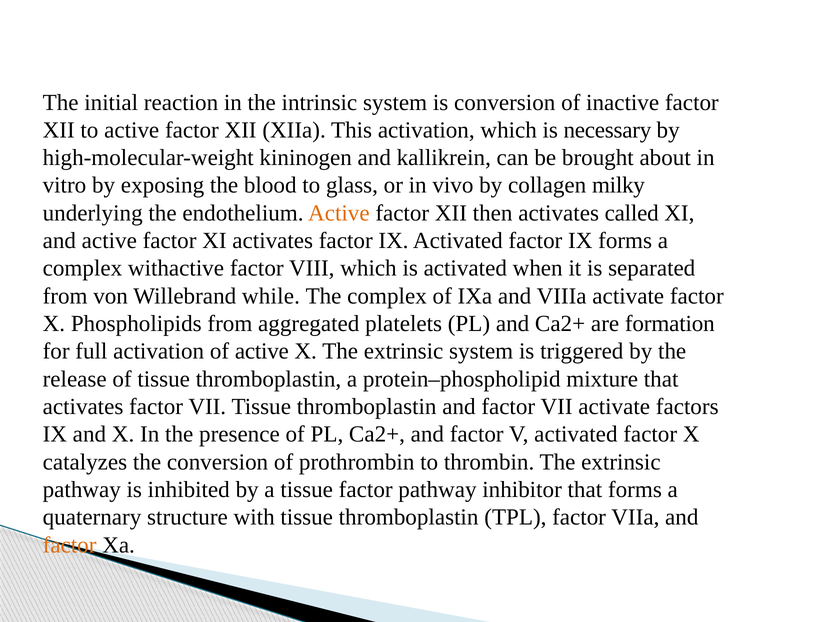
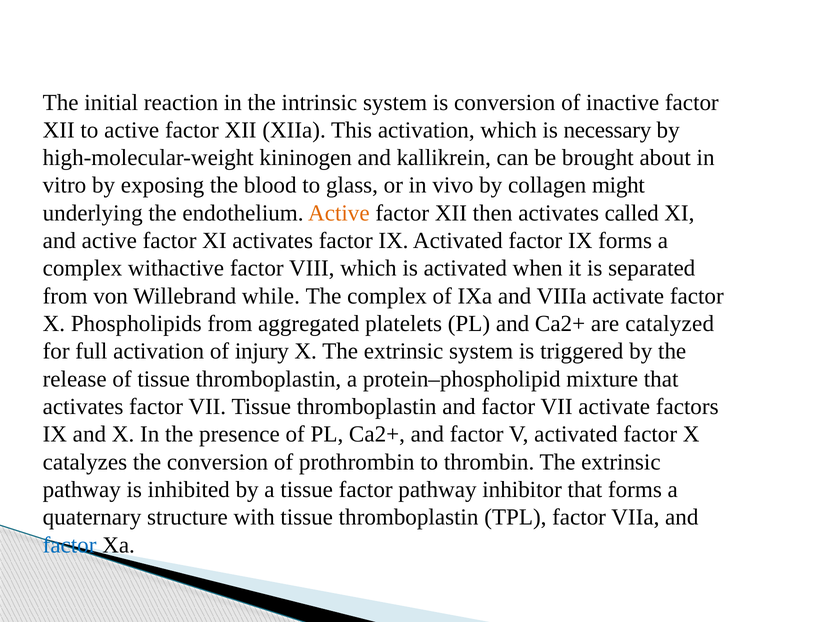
milky: milky -> might (618, 186)
formation: formation -> catalyzed (670, 324)
of active: active -> injury (262, 352)
factor colour: orange -> blue (70, 545)
